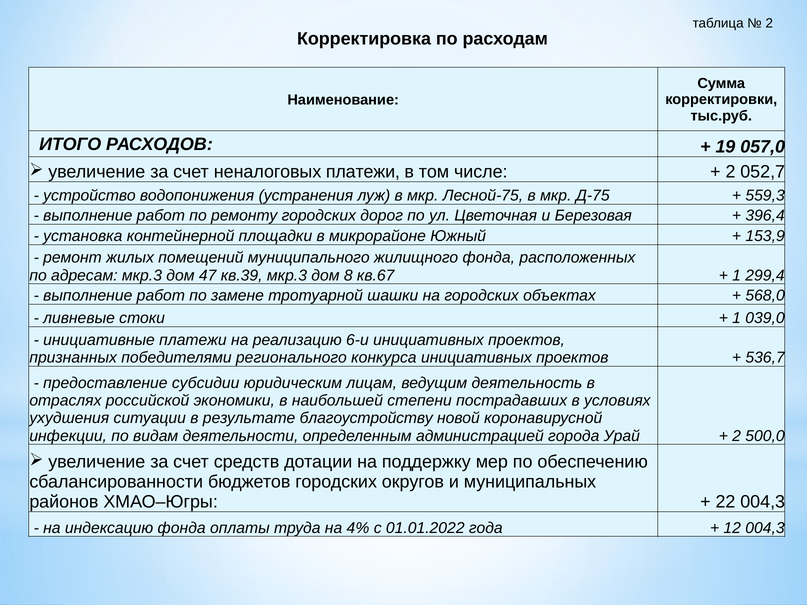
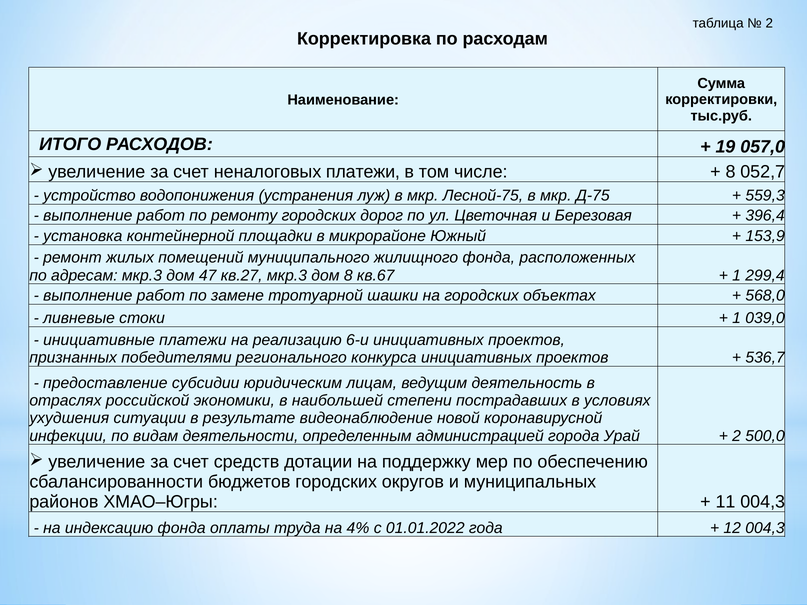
2: 2 -> 8 (731, 172)
кв.39: кв.39 -> кв.27 (242, 276)
благоустройству: благоустройству -> видеонаблюдение (366, 418)
22: 22 -> 11 (725, 502)
